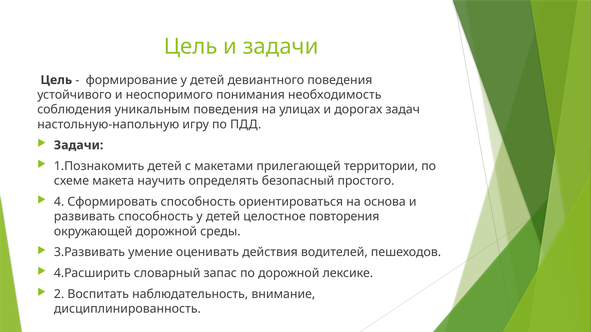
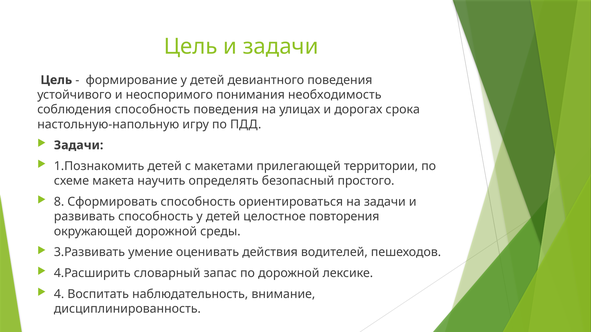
соблюдения уникальным: уникальным -> способность (152, 110)
задач: задач -> срока (403, 110)
4: 4 -> 8 (59, 202)
на основа: основа -> задачи (385, 202)
2: 2 -> 4 (59, 294)
